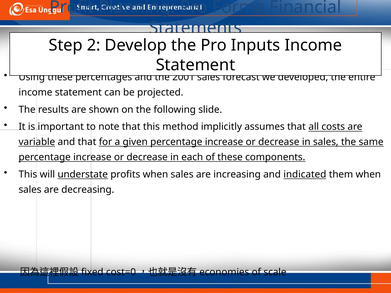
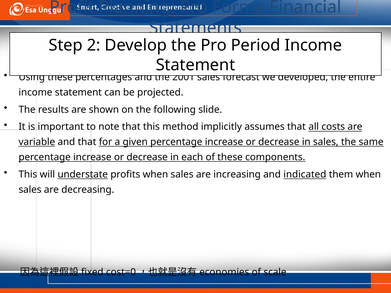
Inputs: Inputs -> Period (256, 45)
